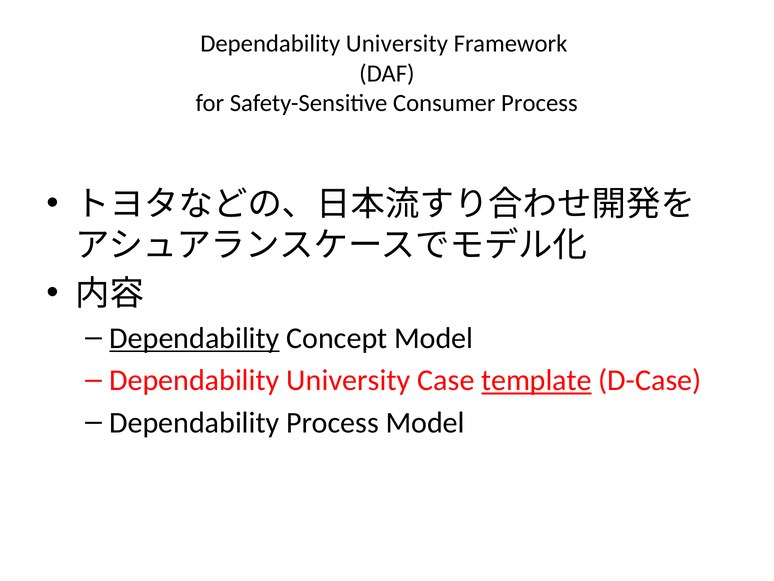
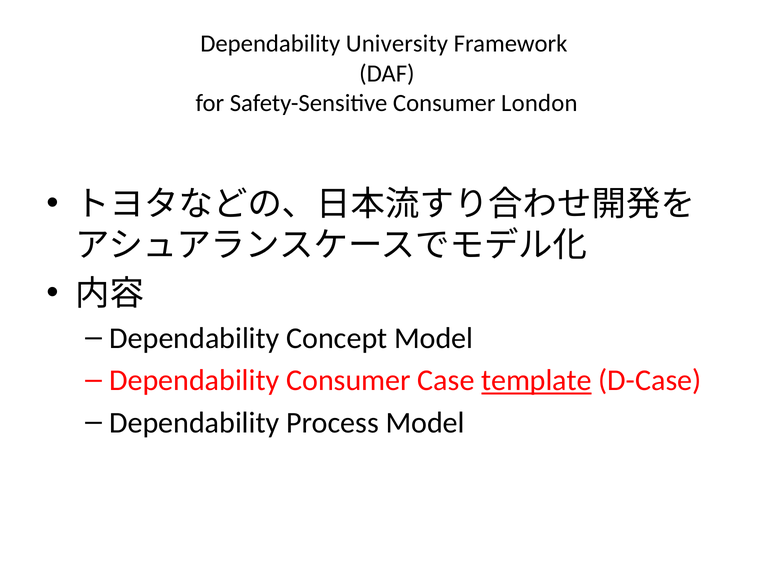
Consumer Process: Process -> London (539, 103)
Dependability underline: present -> none (194, 338)
University: University -> Consumer (348, 380)
